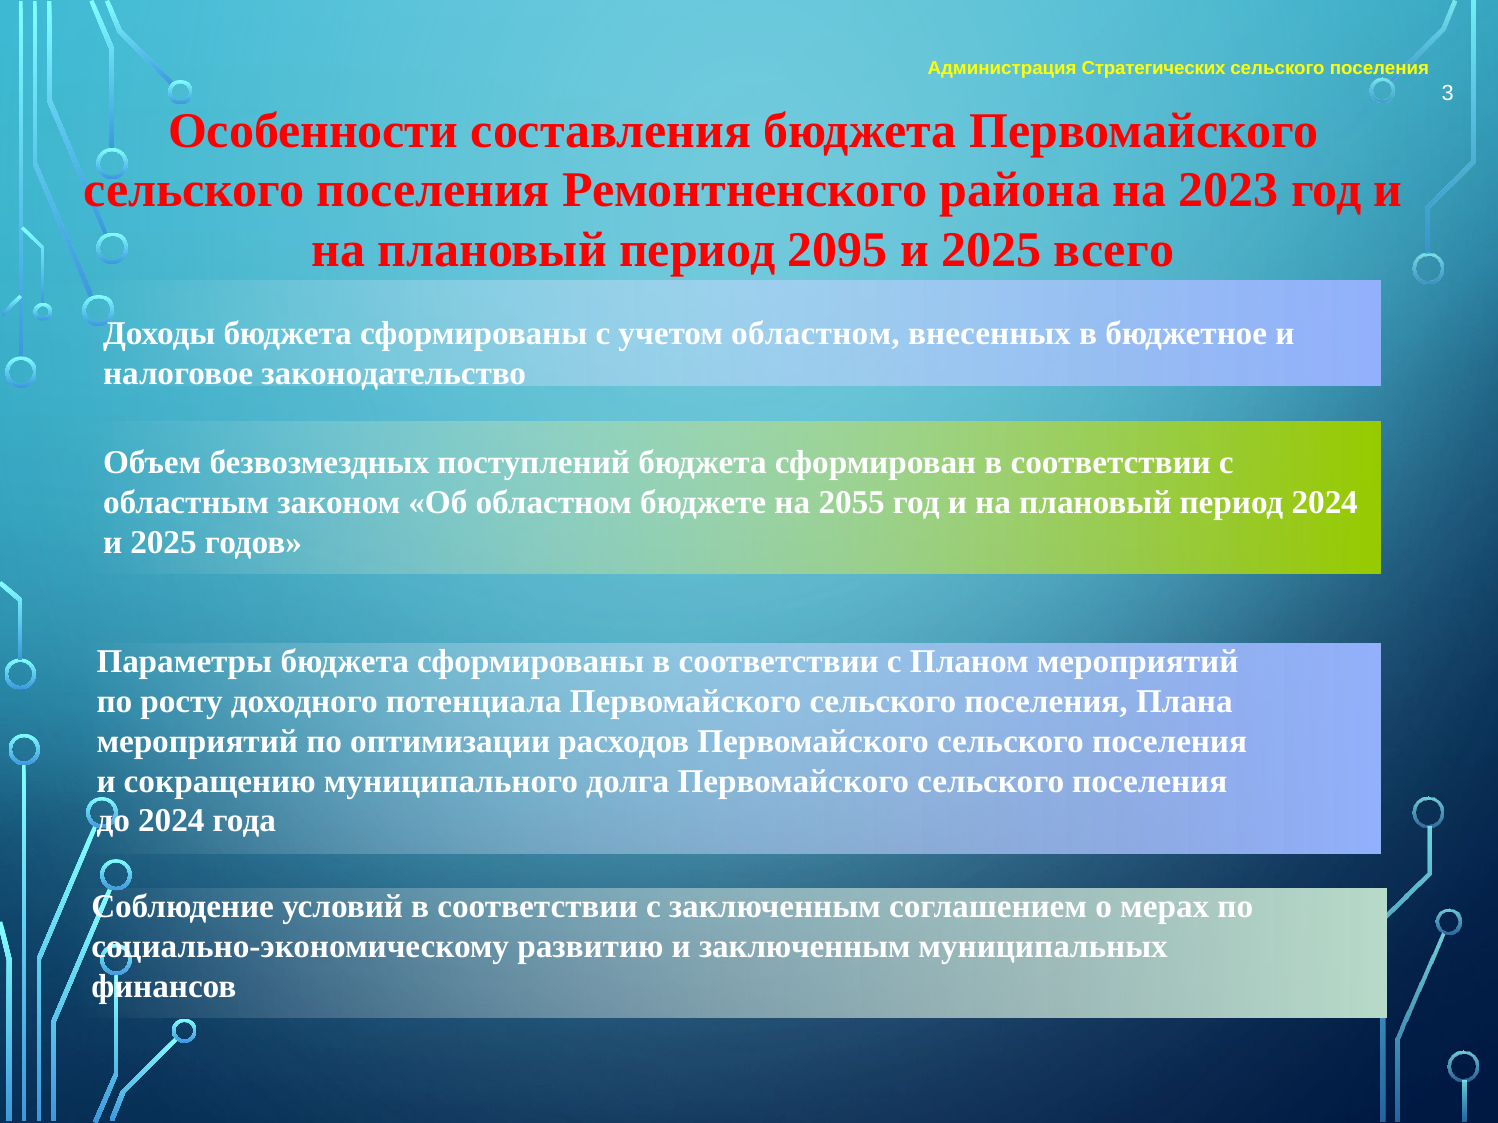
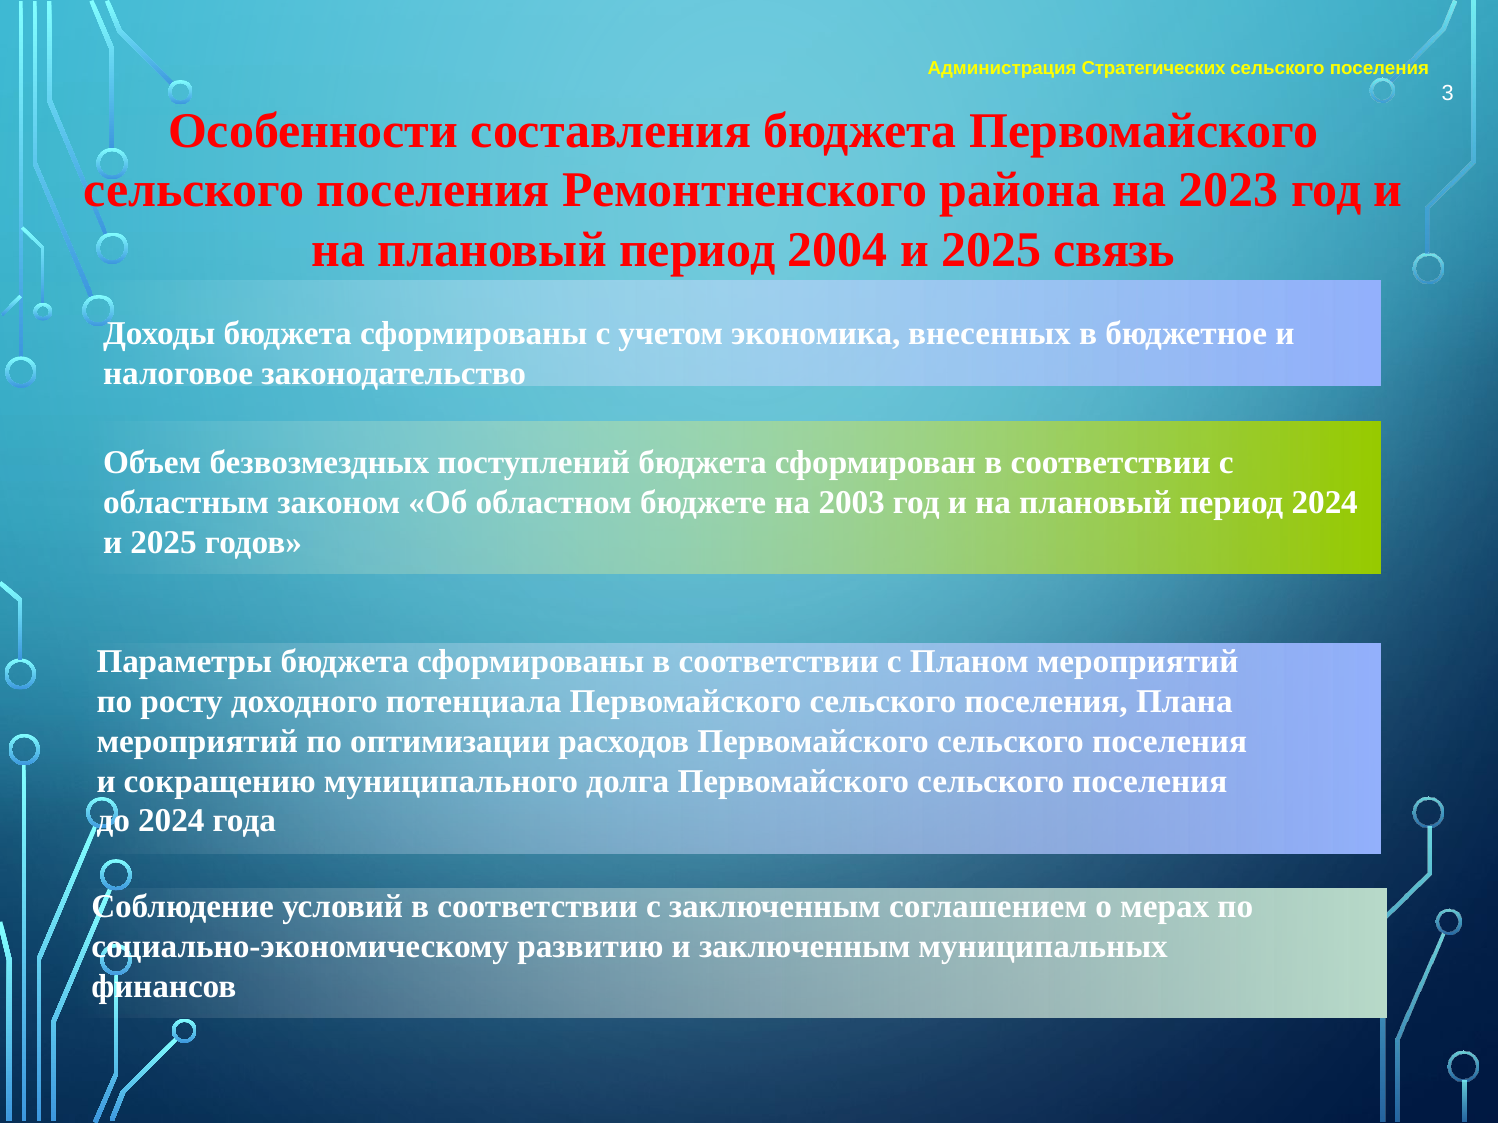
2095: 2095 -> 2004 (838, 251)
всего: всего -> связь (1114, 251)
учетом областном: областном -> экономика (816, 334)
2055: 2055 -> 2003 (852, 503)
